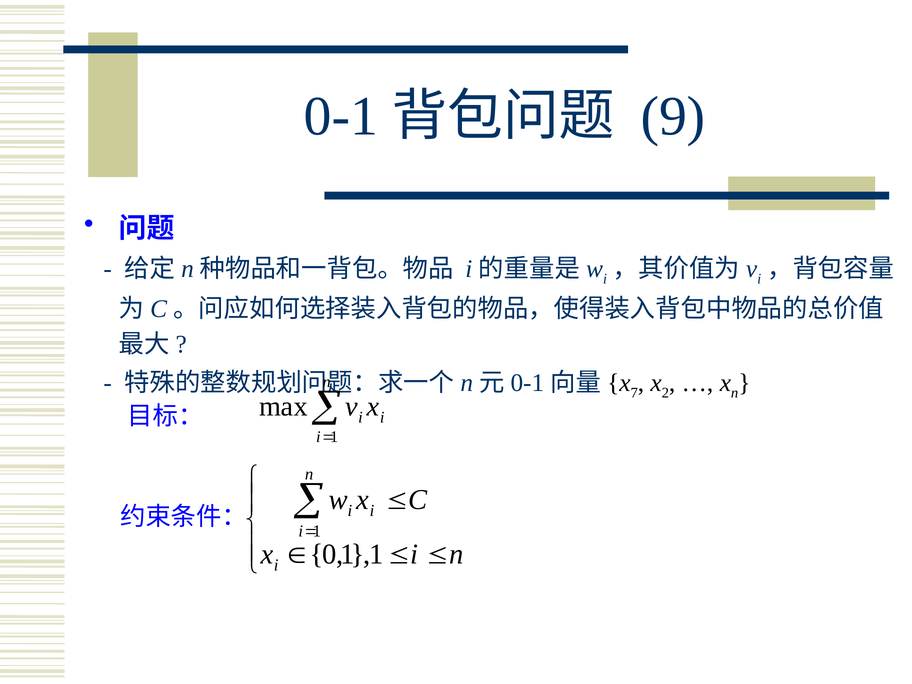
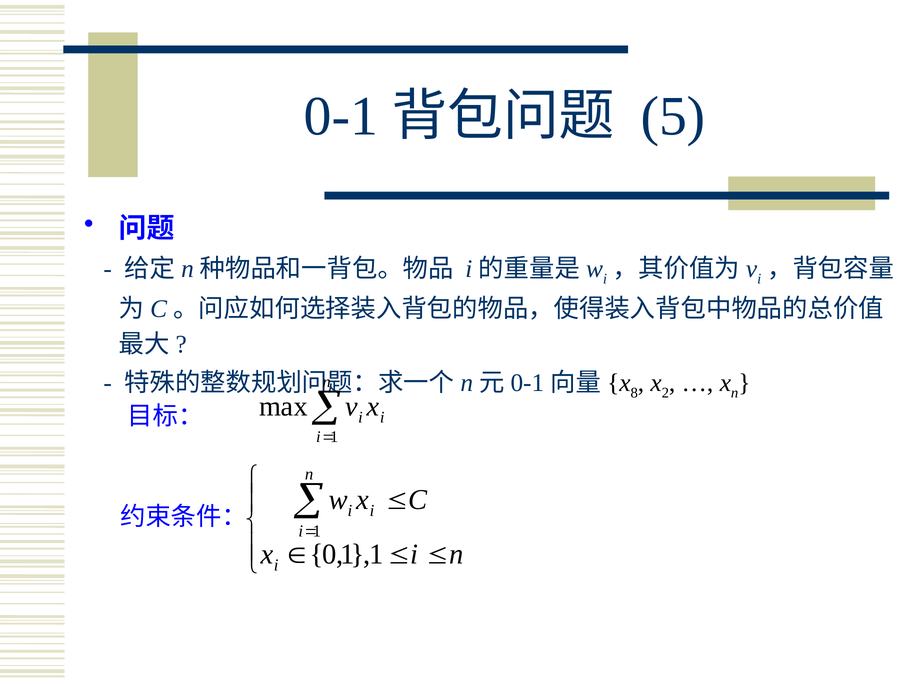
9: 9 -> 5 (673, 116)
7: 7 -> 8 (634, 393)
